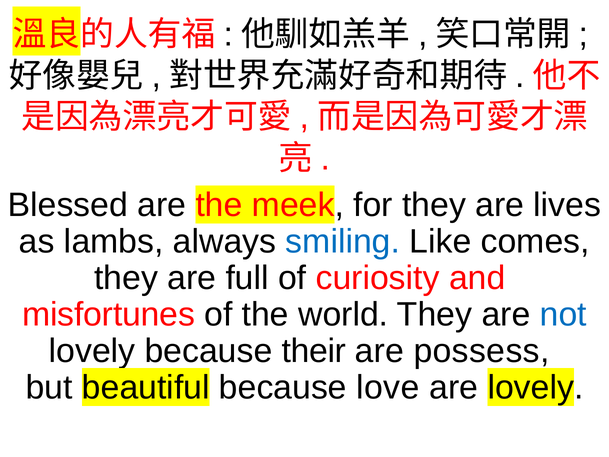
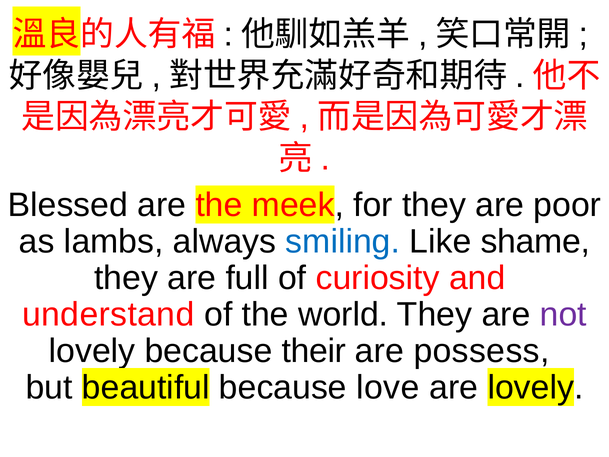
lives: lives -> poor (567, 205)
comes: comes -> shame (535, 241)
misfortunes: misfortunes -> understand (108, 314)
not colour: blue -> purple (563, 314)
